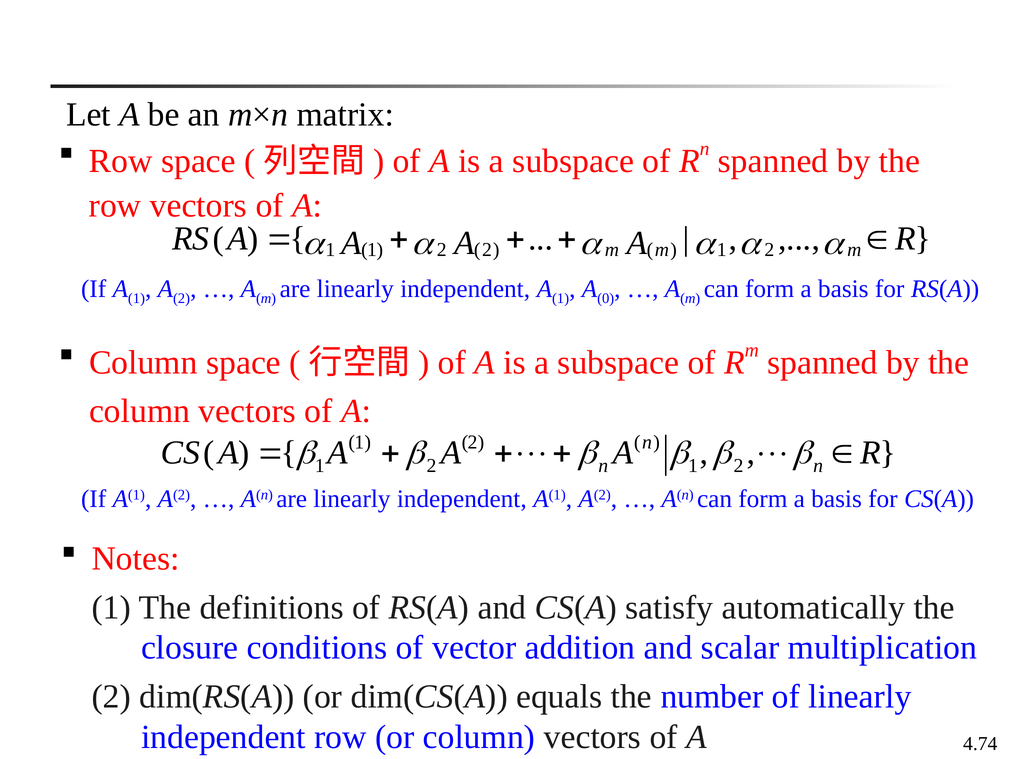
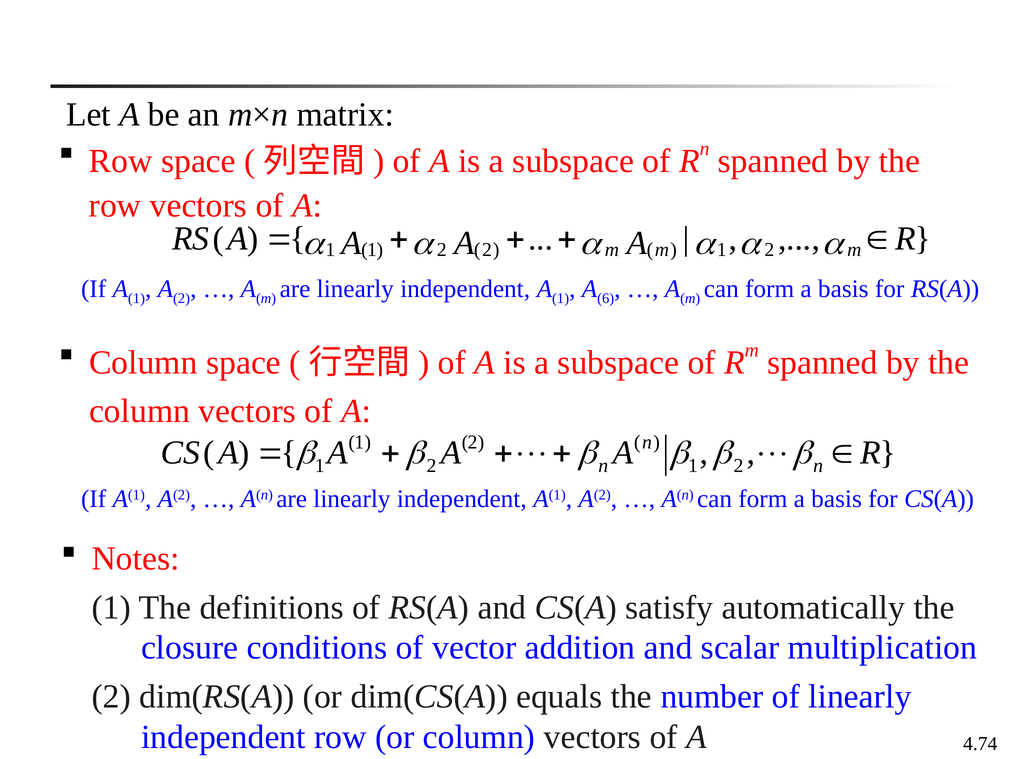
0: 0 -> 6 (606, 299)
